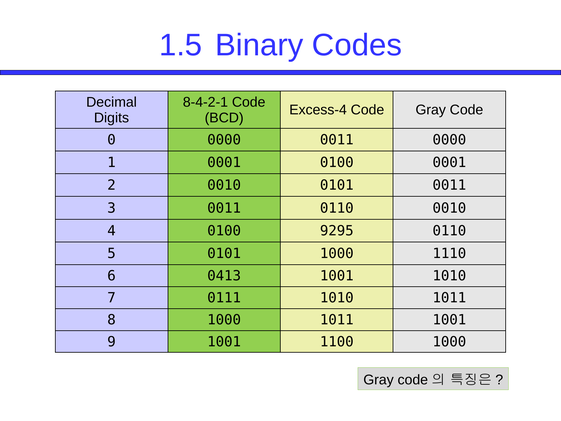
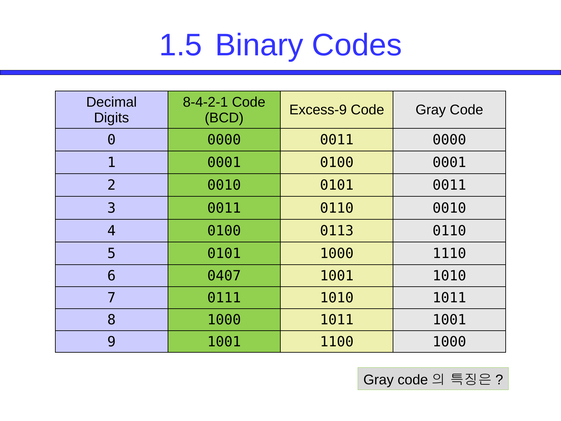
Excess-4: Excess-4 -> Excess-9 (318, 110)
9295: 9295 -> 0113 (337, 231)
0413: 0413 -> 0407 (224, 276)
